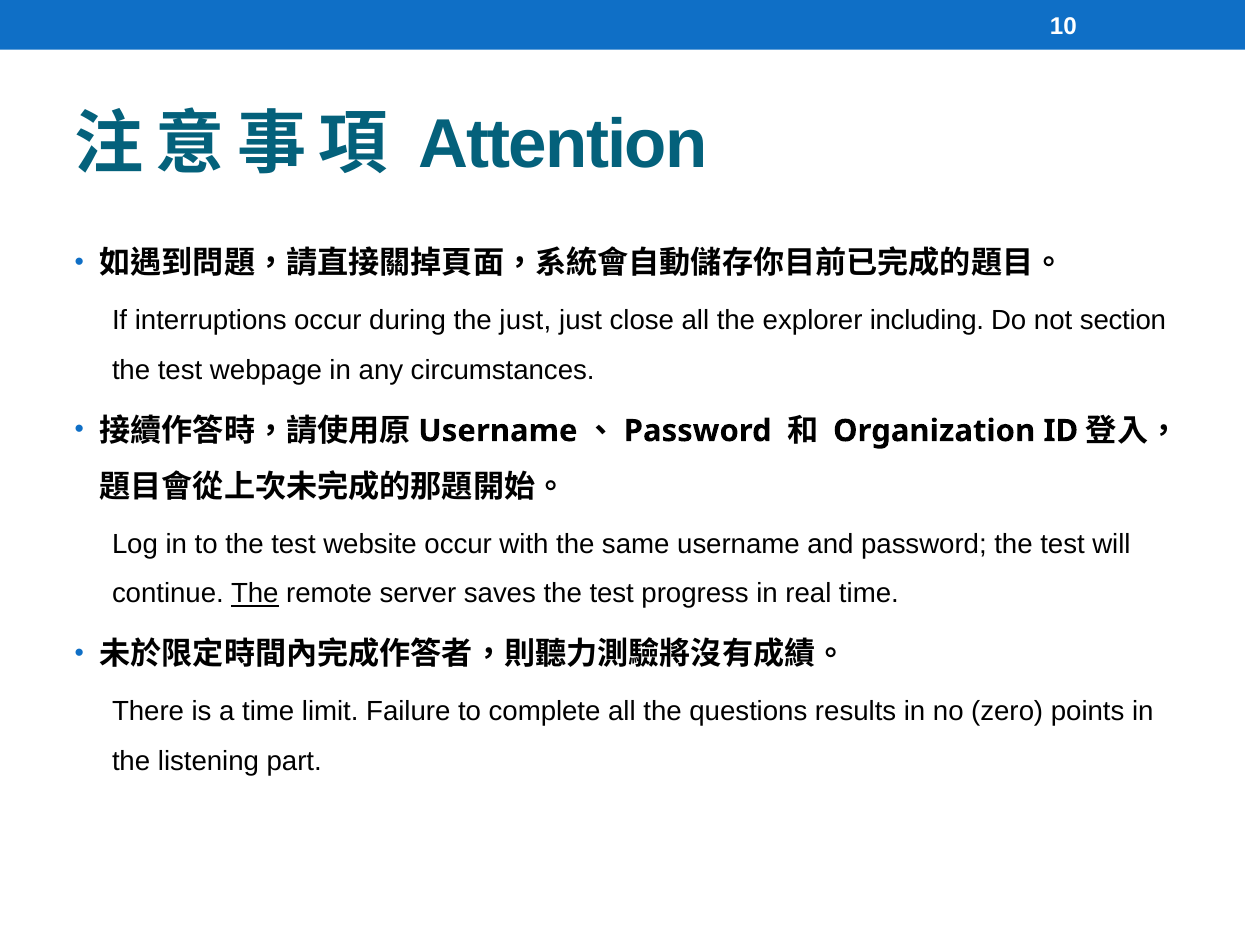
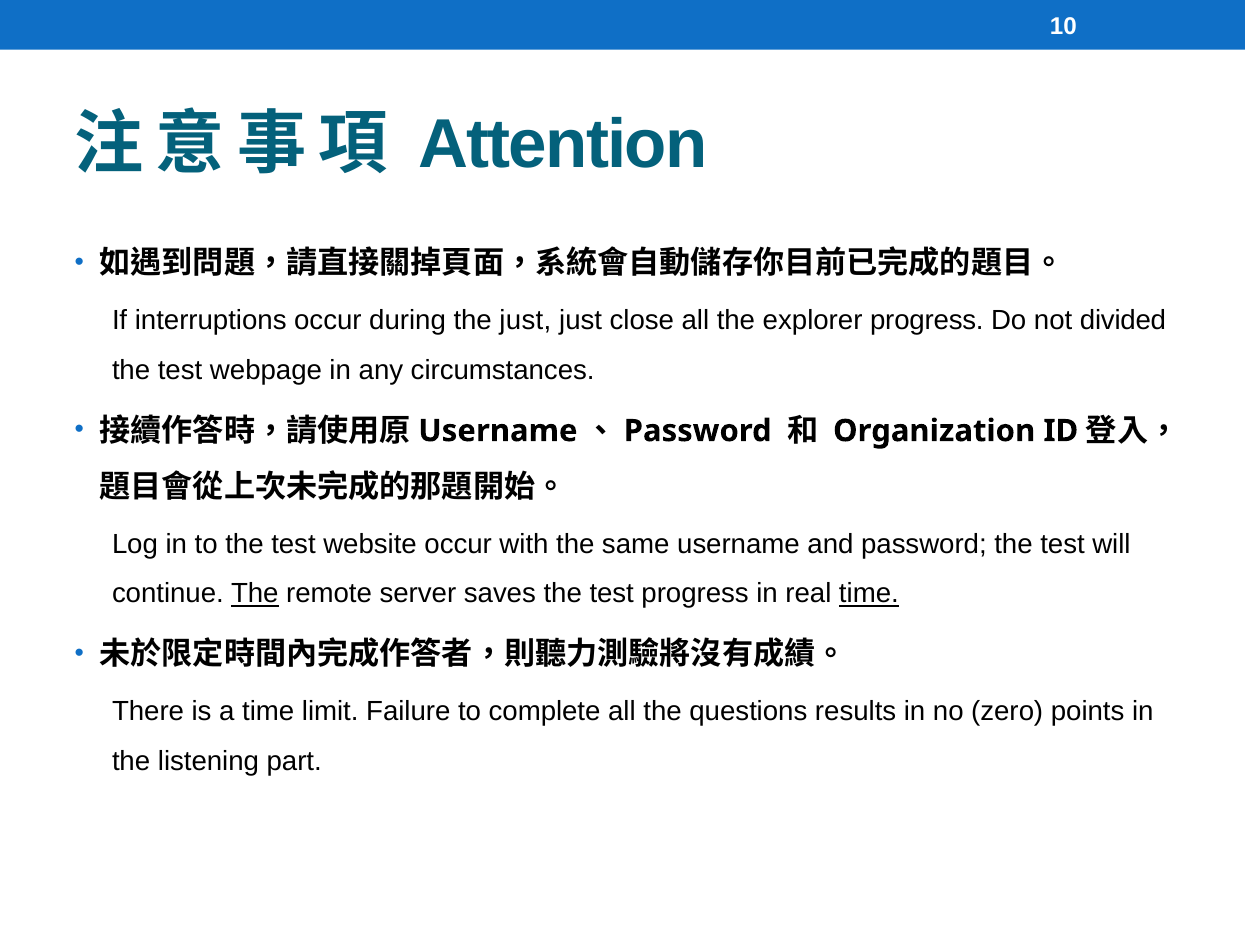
explorer including: including -> progress (927, 321)
section: section -> divided (1123, 321)
time underline: none -> present (869, 594)
